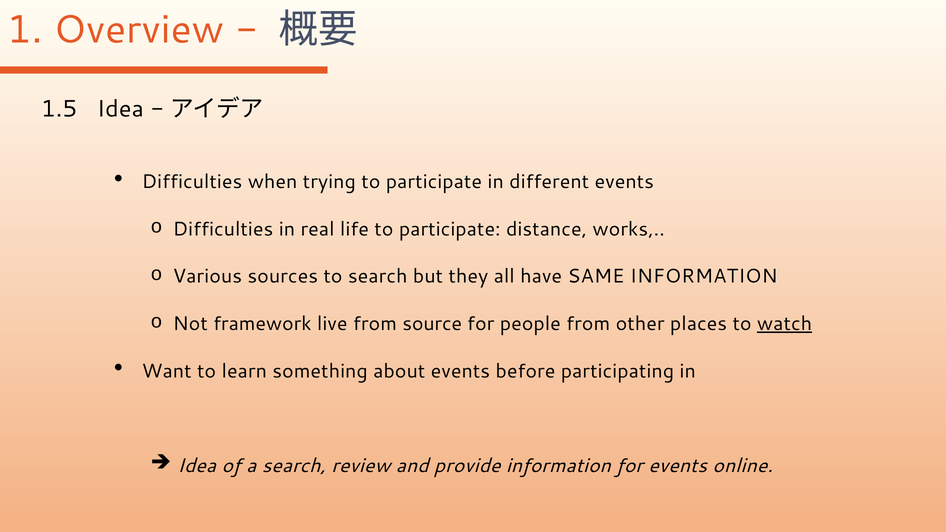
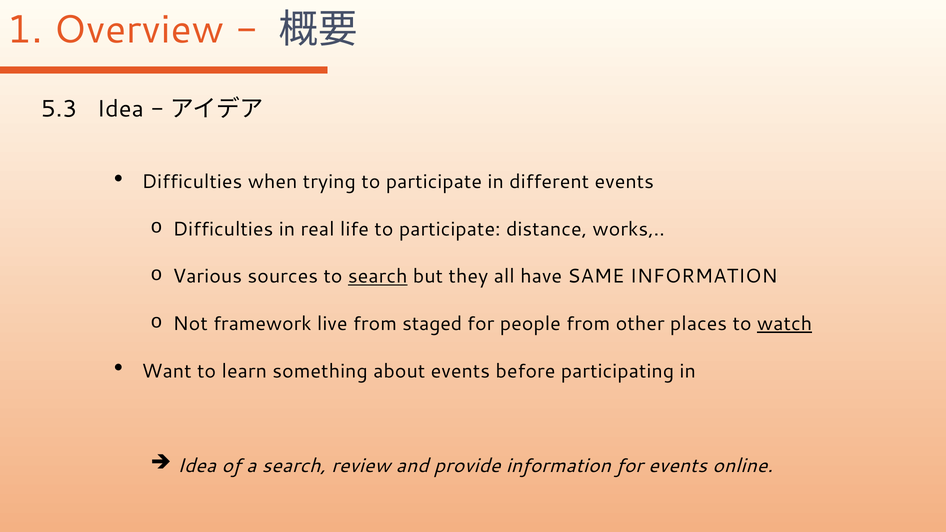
1.5: 1.5 -> 5.3 (59, 109)
search underline: none -> present (378, 276)
source: source -> staged (432, 324)
